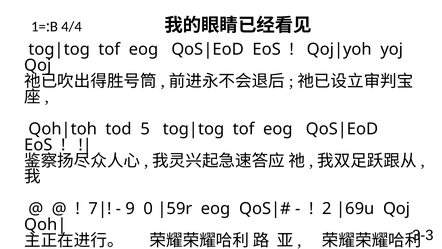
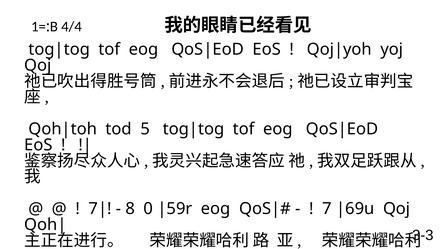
9: 9 -> 8 (130, 208)
2: 2 -> 7 (327, 208)
